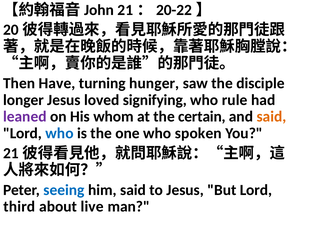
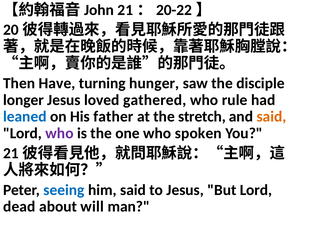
signifying: signifying -> gathered (155, 100)
leaned colour: purple -> blue (25, 117)
whom: whom -> father (113, 117)
certain: certain -> stretch (202, 117)
who colour: blue -> purple (60, 133)
third: third -> dead (19, 206)
live: live -> will (92, 206)
